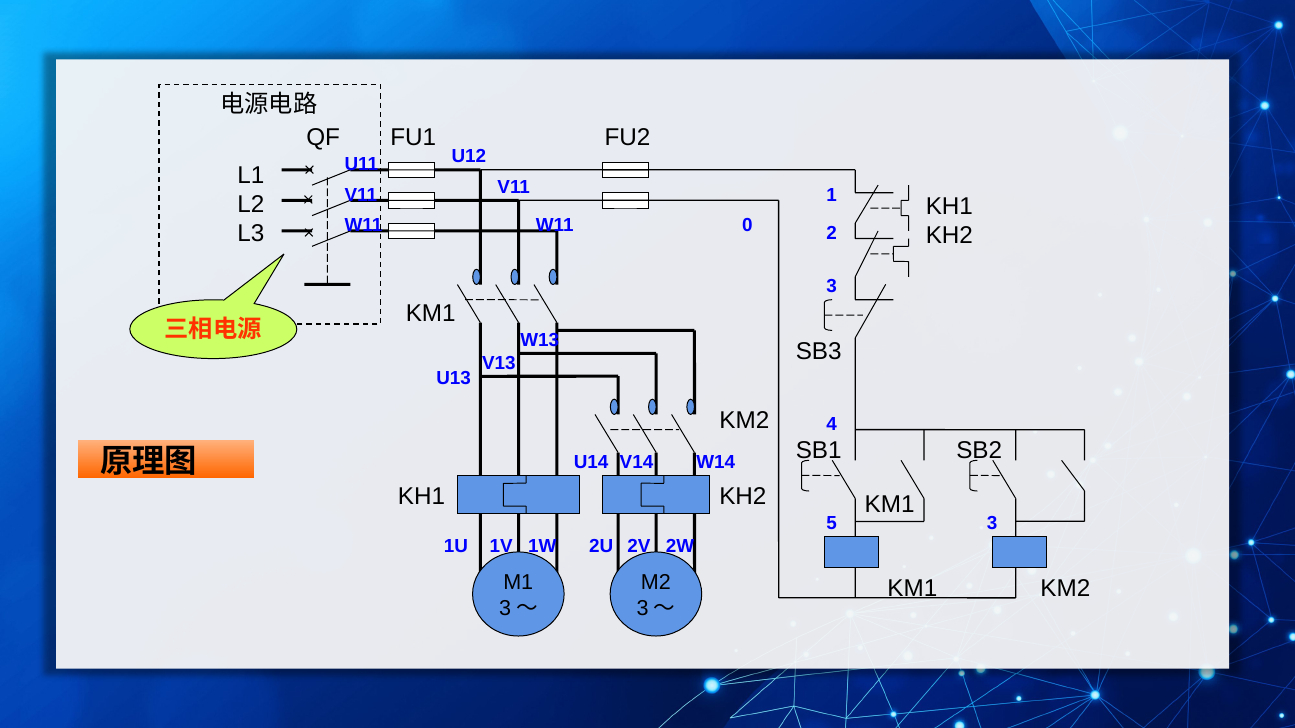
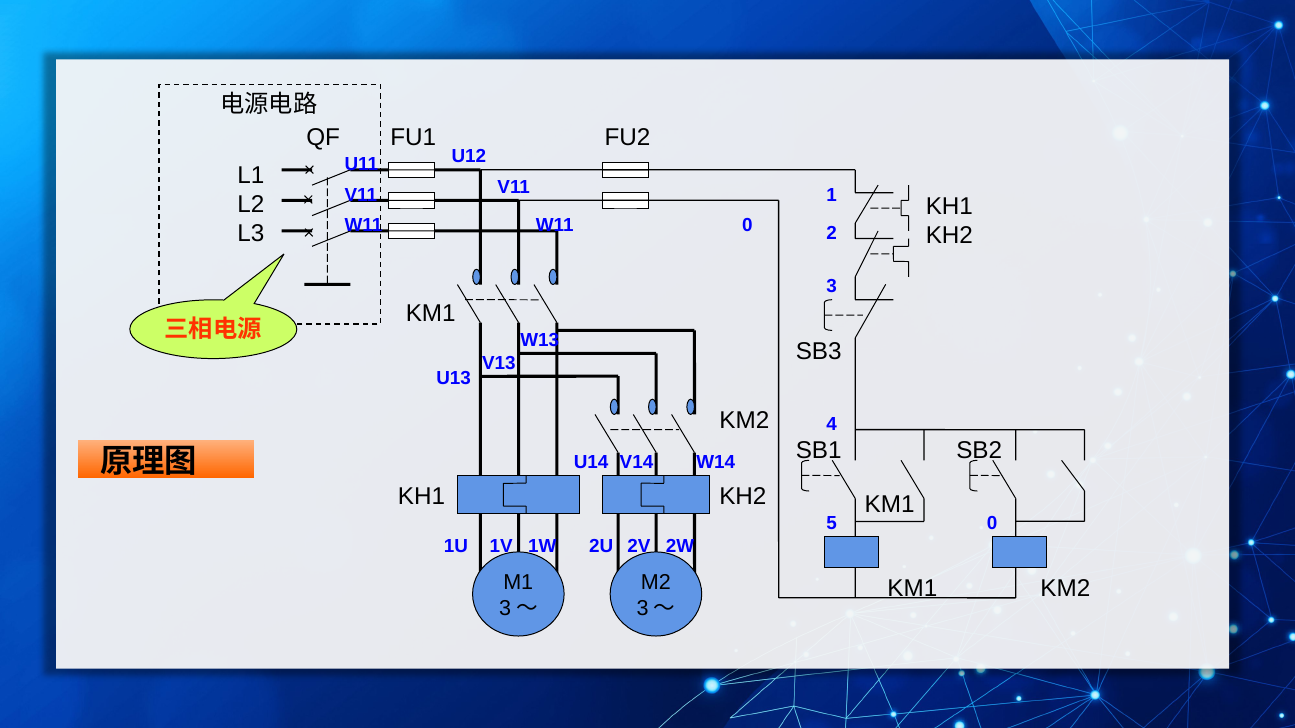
5 3: 3 -> 0 (992, 524)
